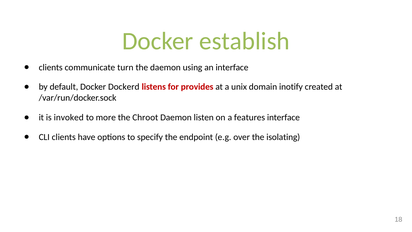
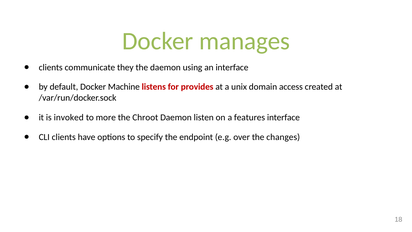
establish: establish -> manages (245, 41)
turn: turn -> they (125, 67)
Dockerd: Dockerd -> Machine (124, 87)
inotify: inotify -> access (291, 87)
isolating: isolating -> changes (283, 137)
